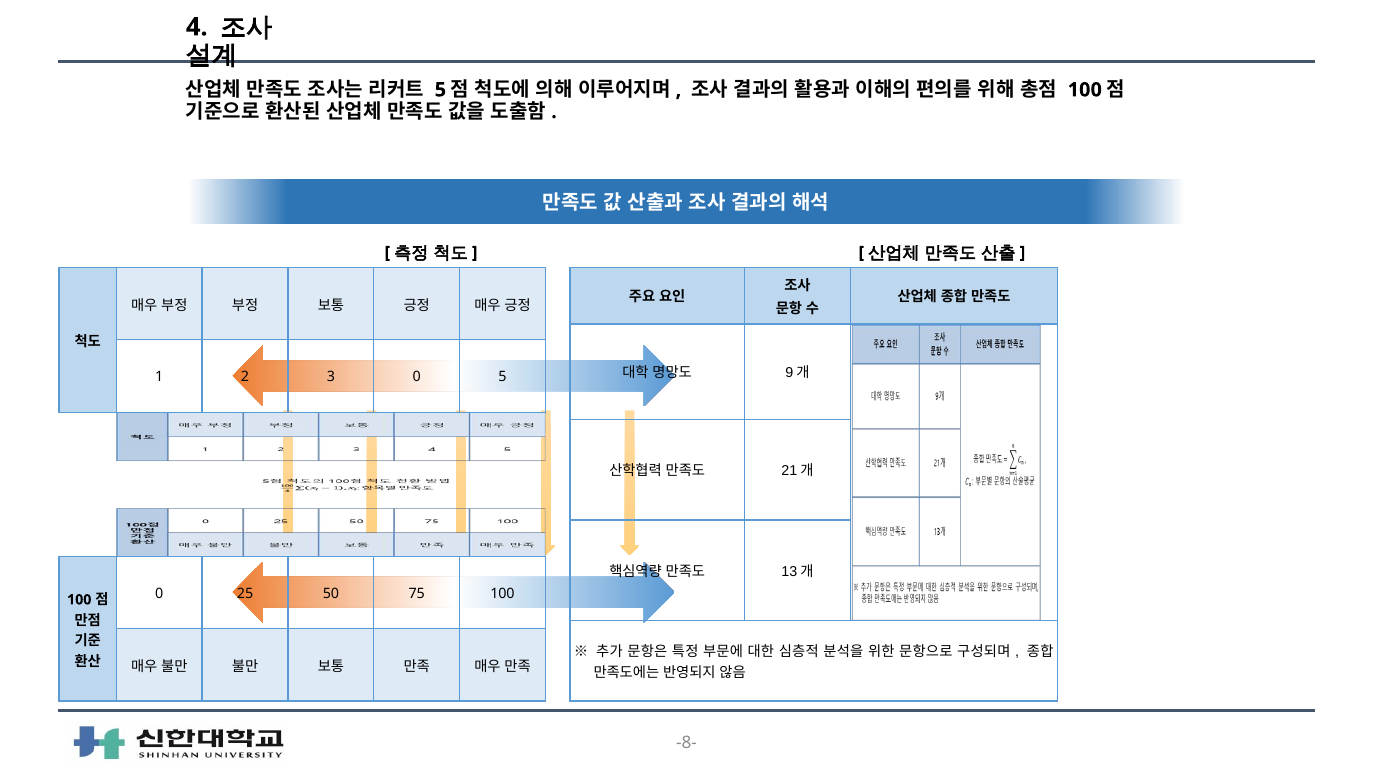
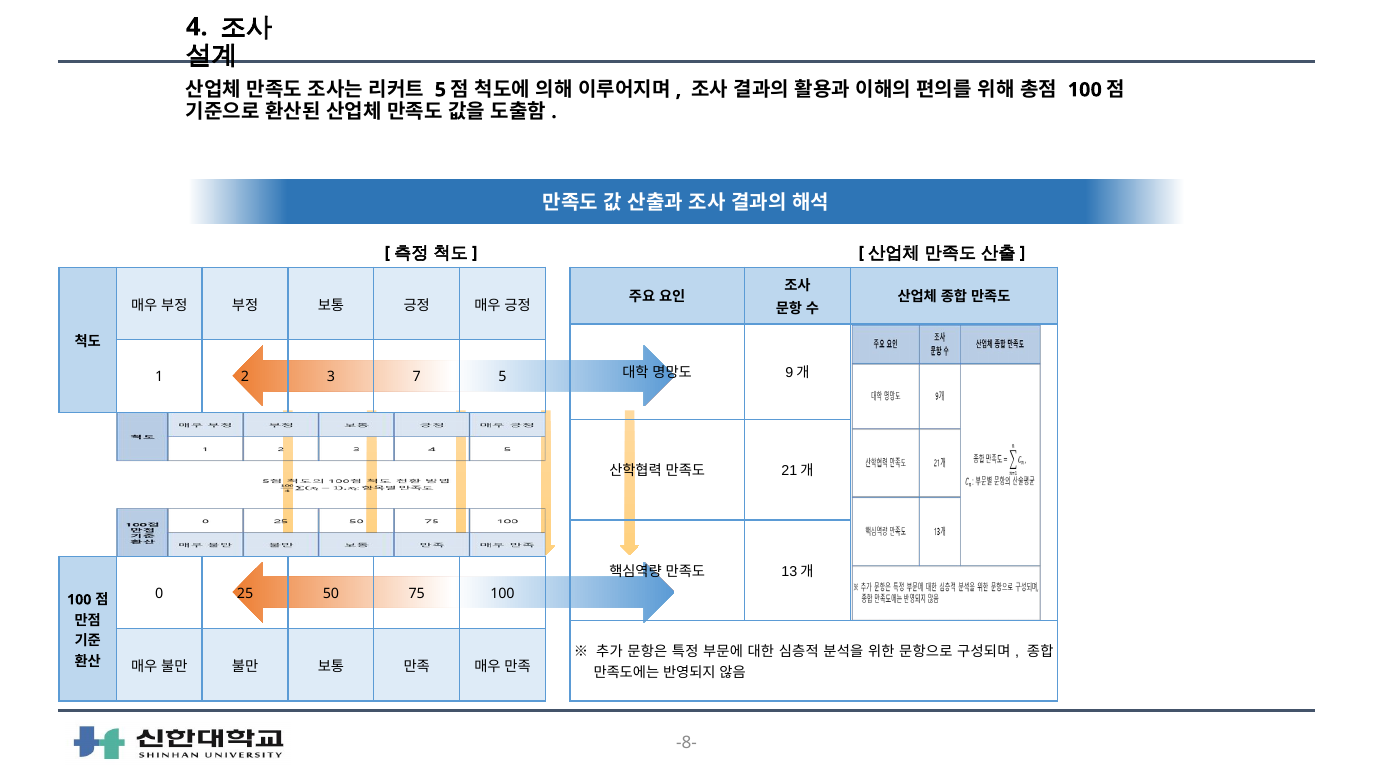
0: 0 -> 7 (417, 377)
